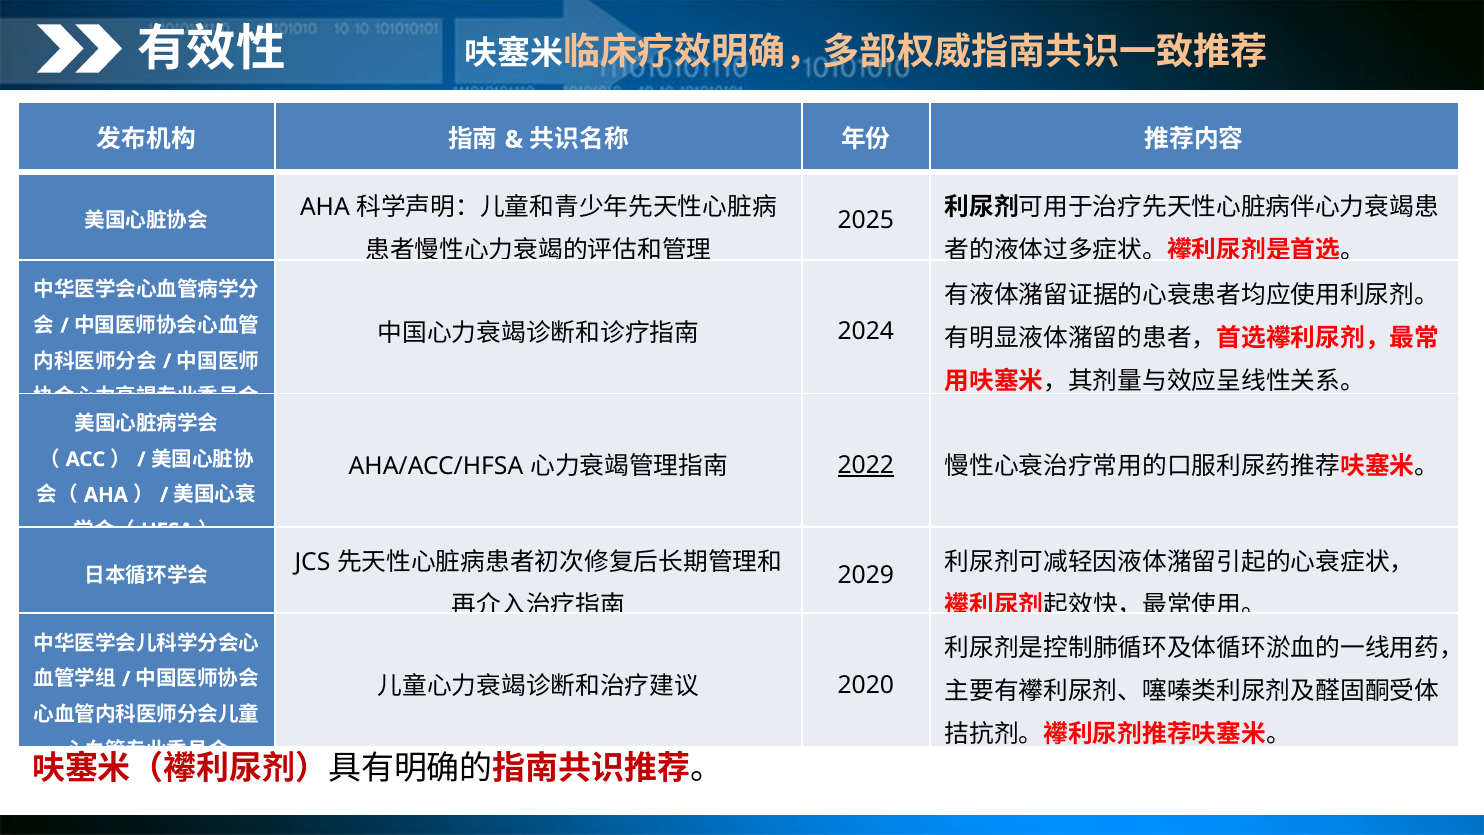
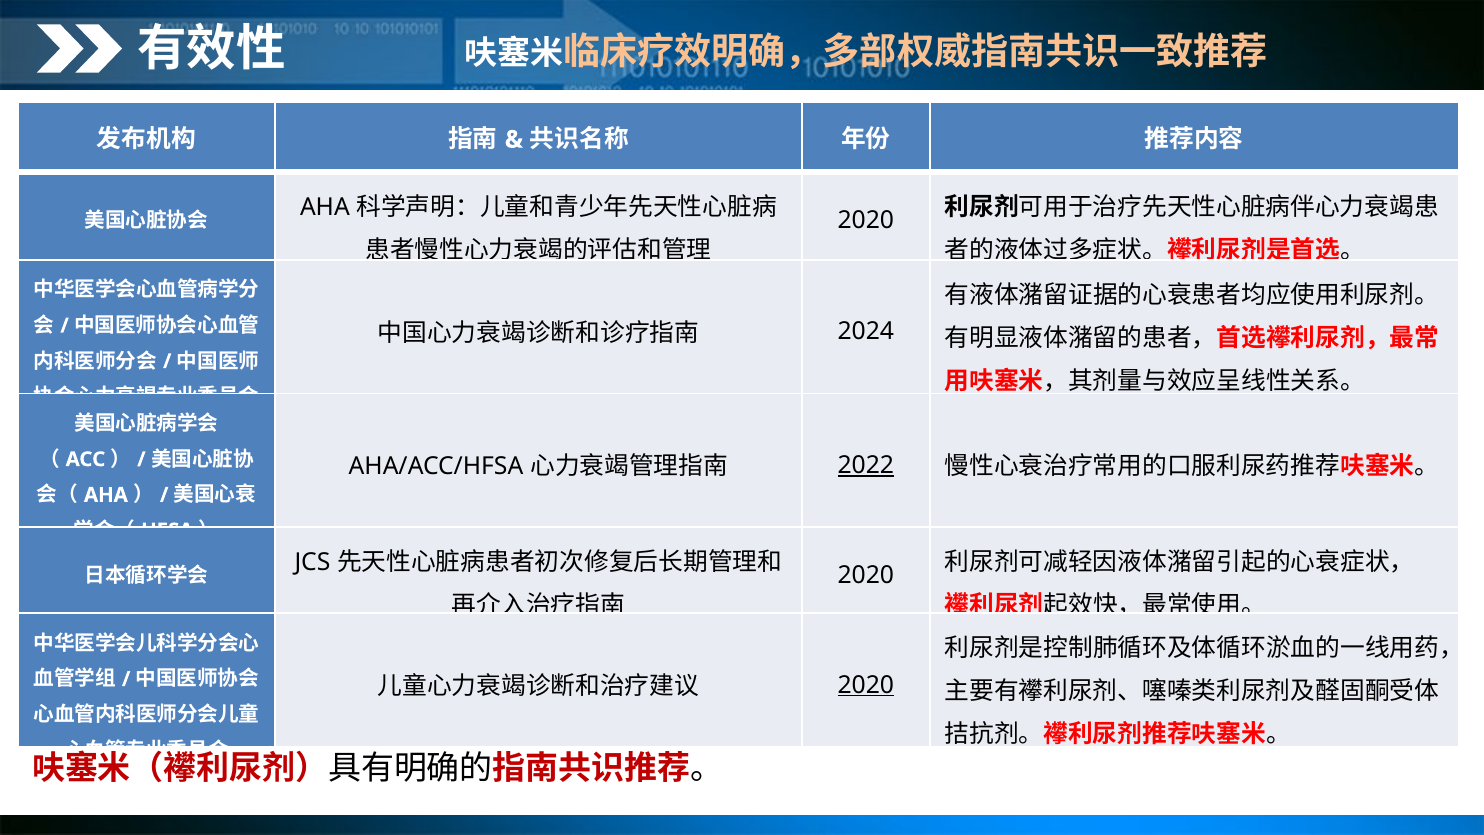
2025: 2025 -> 2020 (866, 221)
2029: 2029 -> 2020 (866, 575)
2020 underline: none -> present (866, 685)
